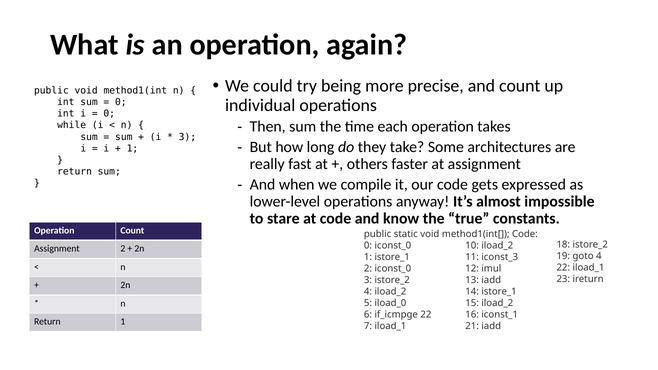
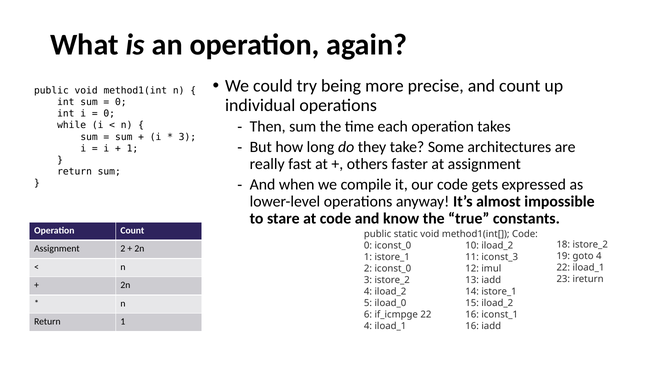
21: 21 -> 16 (472, 326)
7: 7 -> 4 (368, 326)
